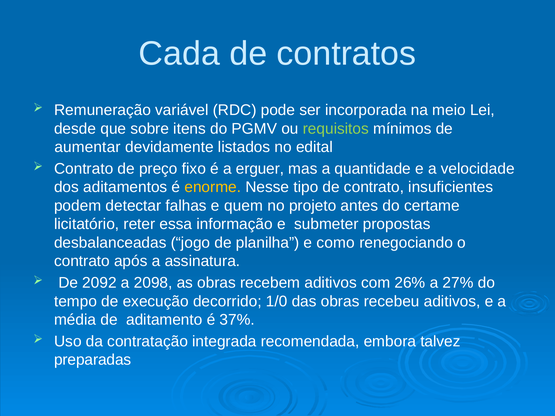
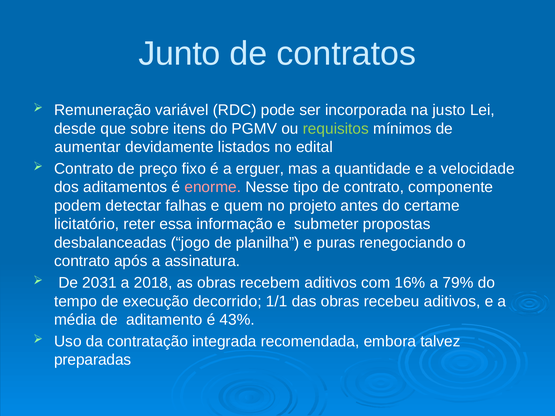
Cada: Cada -> Junto (179, 54)
meio: meio -> justo (449, 110)
enorme colour: yellow -> pink (213, 187)
insuficientes: insuficientes -> componente (451, 187)
como: como -> puras (336, 243)
2092: 2092 -> 2031 (99, 283)
2098: 2098 -> 2018 (153, 283)
26%: 26% -> 16% (410, 283)
27%: 27% -> 79% (458, 283)
1/0: 1/0 -> 1/1 (277, 301)
37%: 37% -> 43% (237, 320)
